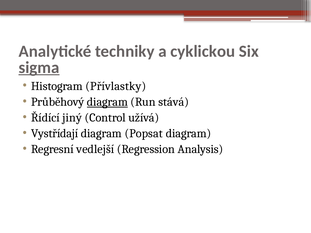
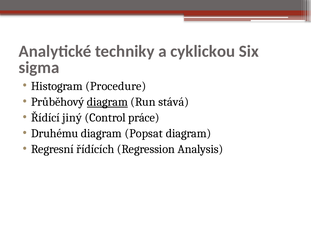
sigma underline: present -> none (39, 68)
Přívlastky: Přívlastky -> Procedure (116, 86)
užívá: užívá -> práce (144, 118)
Vystřídají: Vystřídají -> Druhému (55, 134)
vedlejší: vedlejší -> řídících (95, 149)
